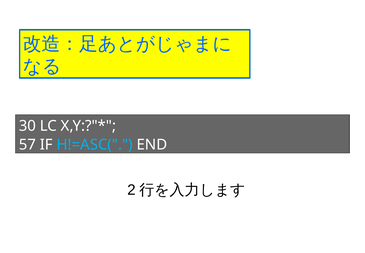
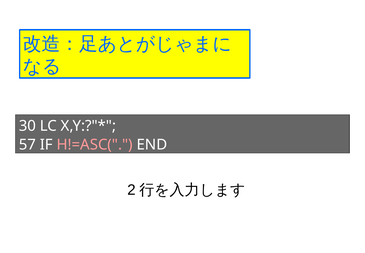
H!=ASC( colour: light blue -> pink (95, 144)
